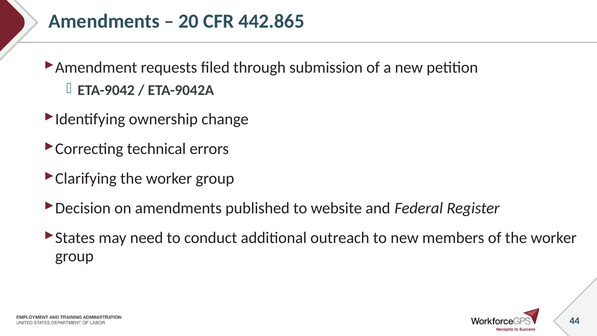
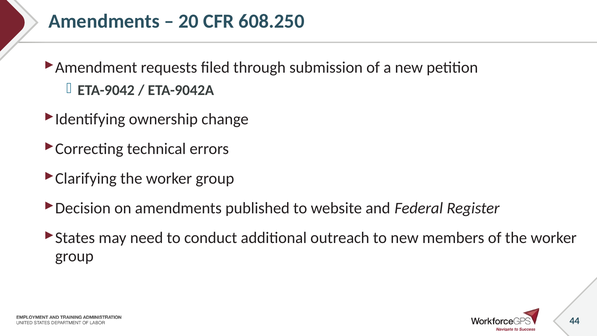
442.865: 442.865 -> 608.250 (272, 21)
